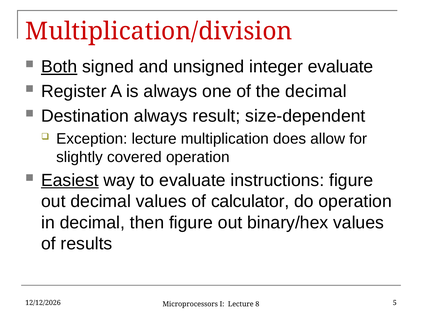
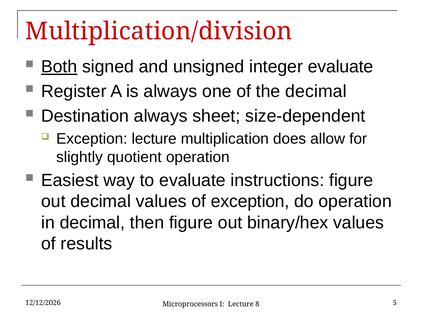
result: result -> sheet (216, 116)
covered: covered -> quotient (134, 157)
Easiest underline: present -> none (70, 180)
of calculator: calculator -> exception (250, 201)
